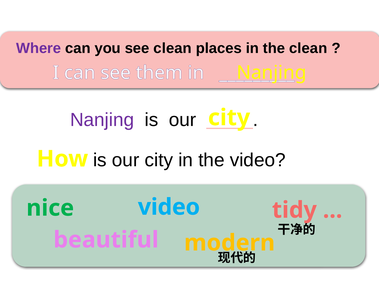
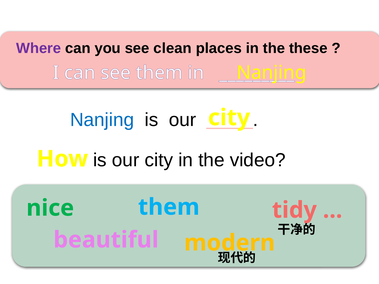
the clean: clean -> these (308, 48)
Nanjing colour: purple -> blue (102, 120)
video: video -> them (169, 207)
